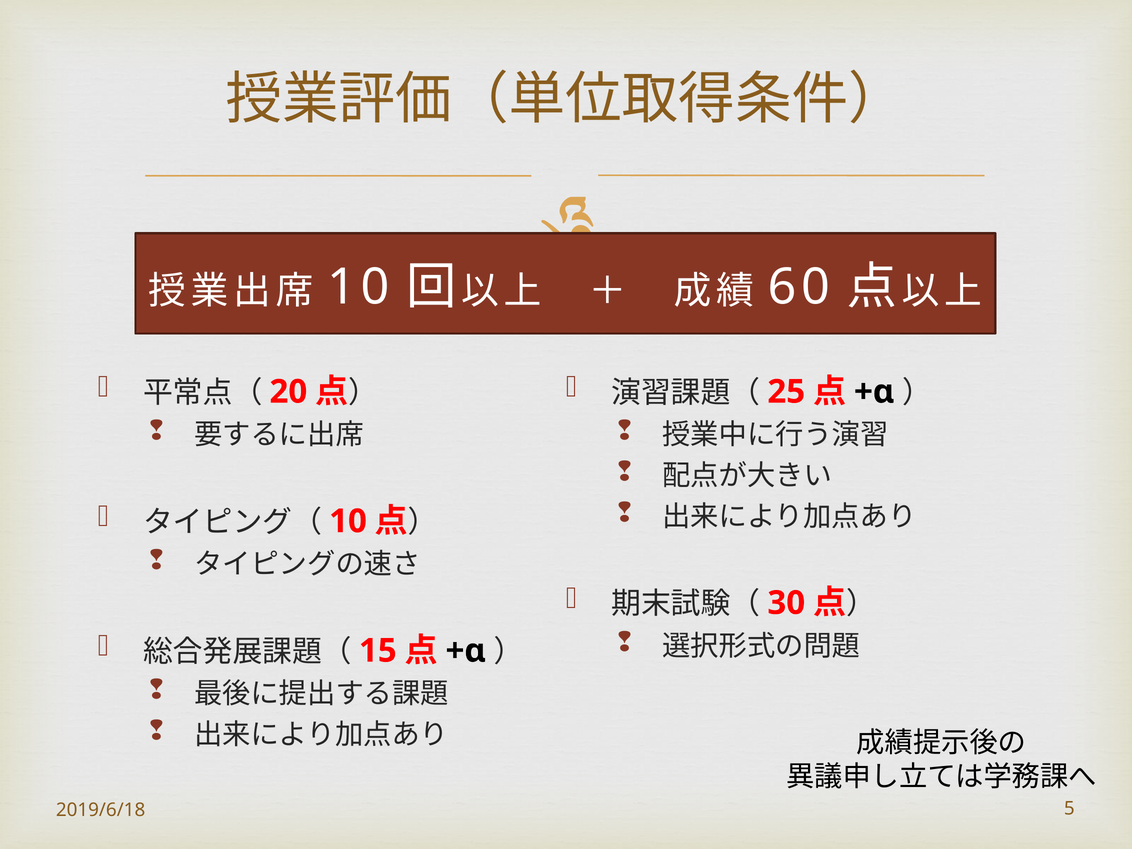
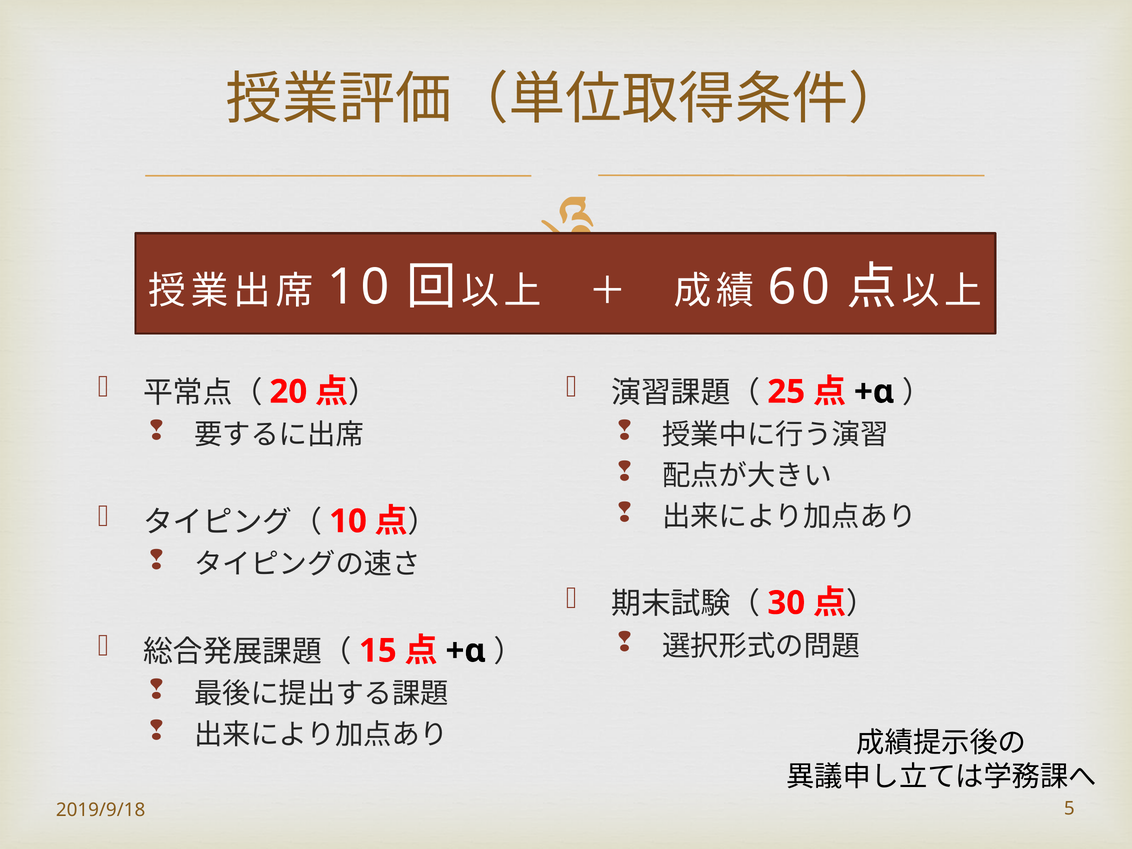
2019/6/18: 2019/6/18 -> 2019/9/18 (101, 810)
